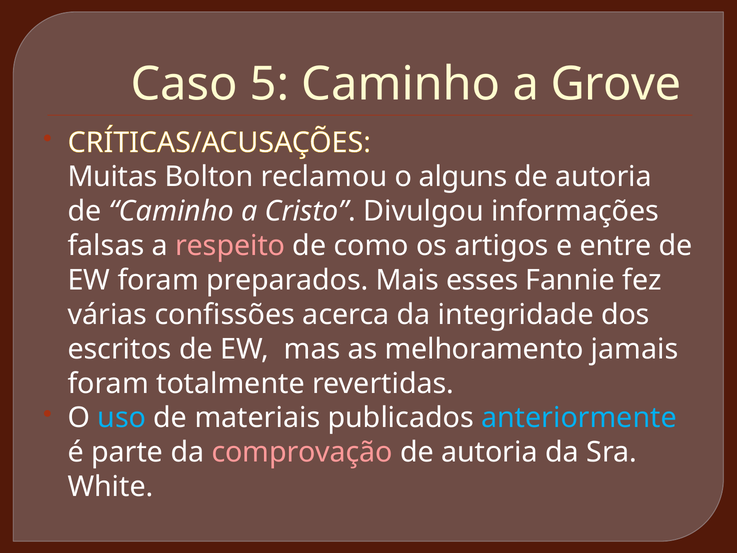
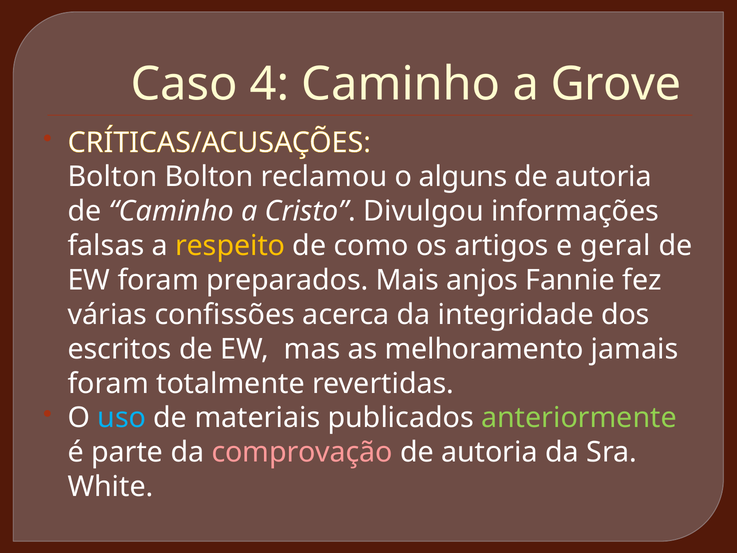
5: 5 -> 4 (270, 84)
Muitas: Muitas -> Bolton (112, 177)
respeito colour: pink -> yellow (230, 246)
entre: entre -> geral (615, 246)
esses: esses -> anjos (482, 280)
anteriormente colour: light blue -> light green (579, 418)
